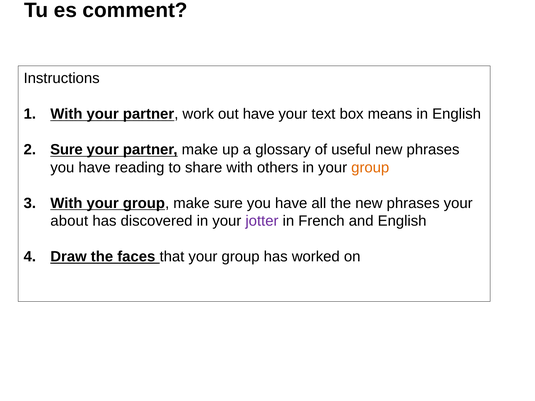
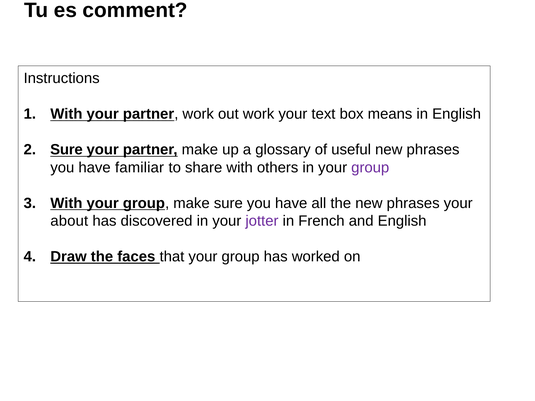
out have: have -> work (259, 114)
reading: reading -> familiar (140, 168)
group colour: orange -> purple (370, 168)
